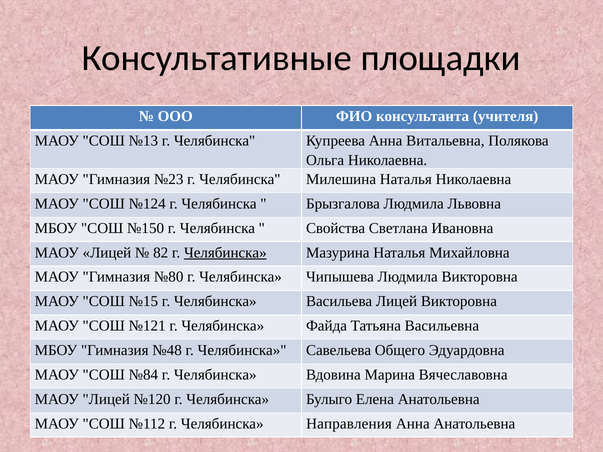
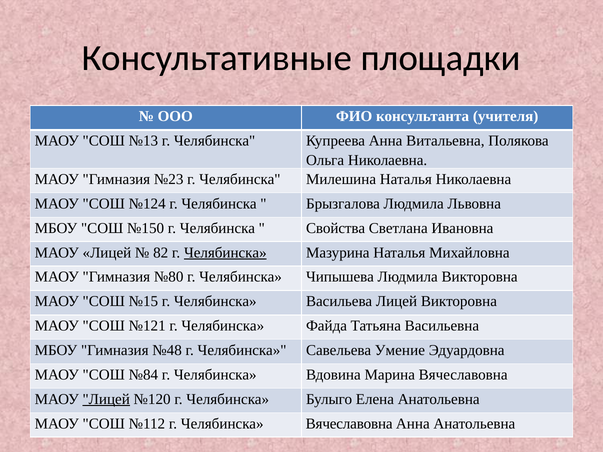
Общего: Общего -> Умение (400, 351)
Лицей underline: none -> present (106, 399)
Челябинска Направления: Направления -> Вячеславовна (349, 424)
